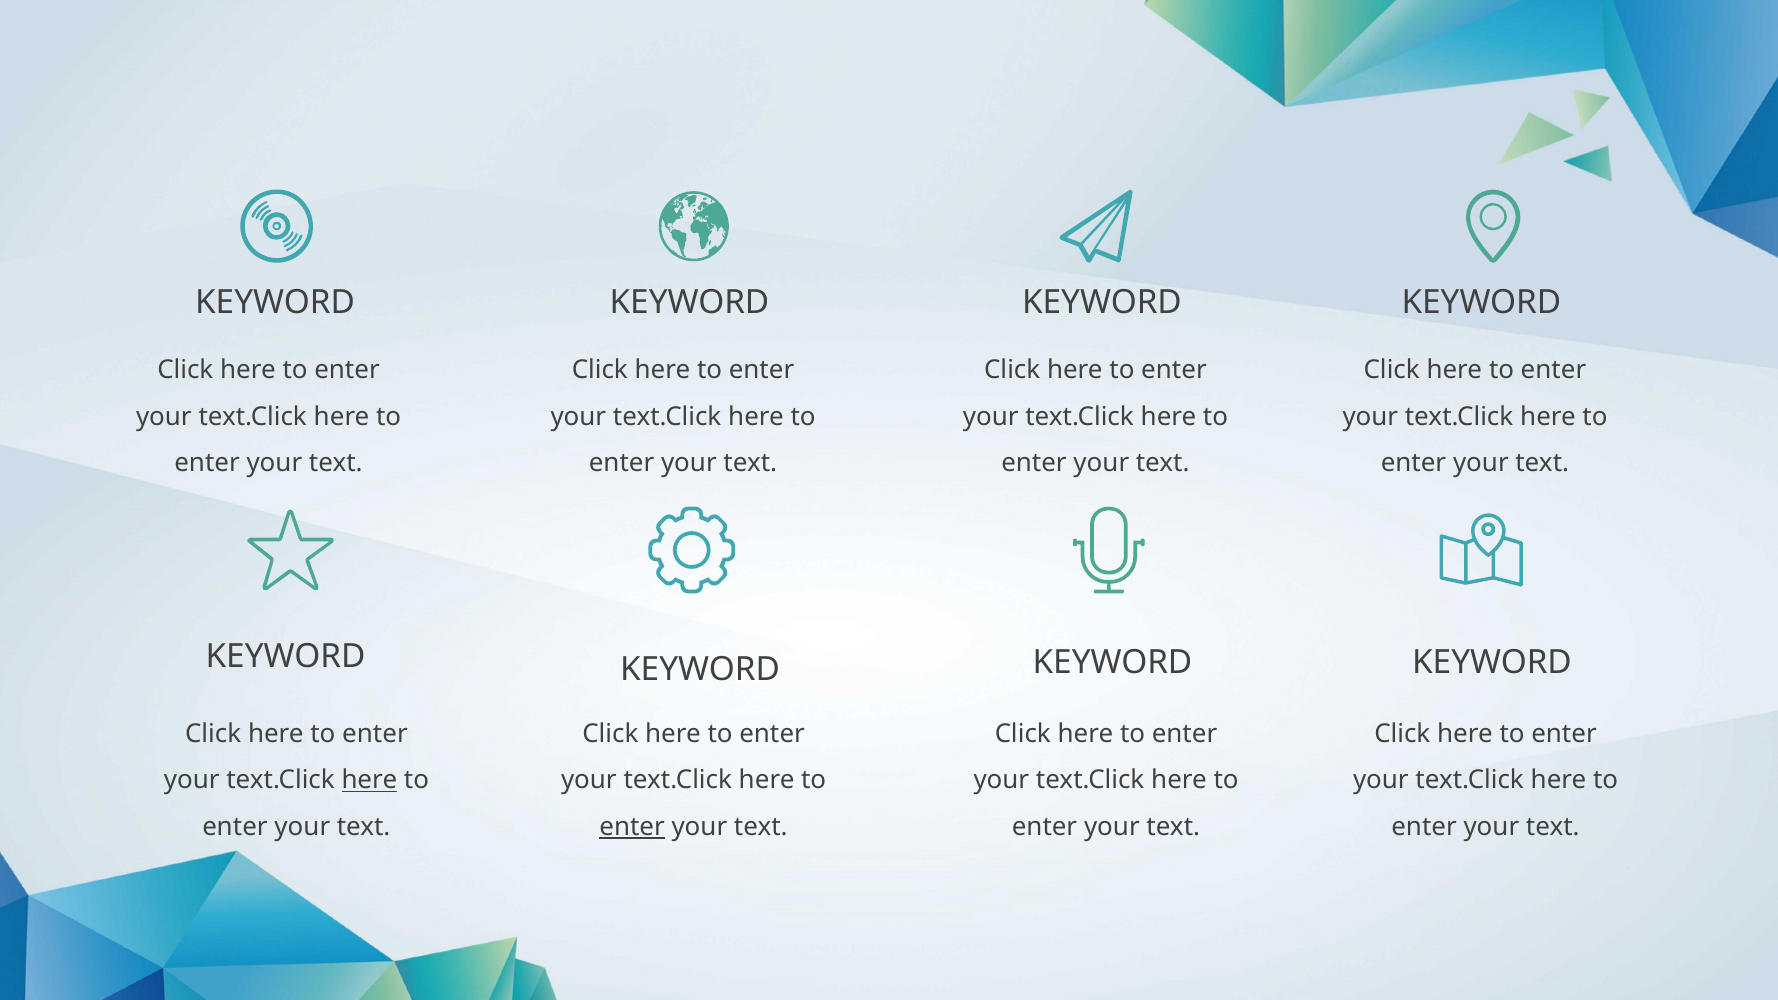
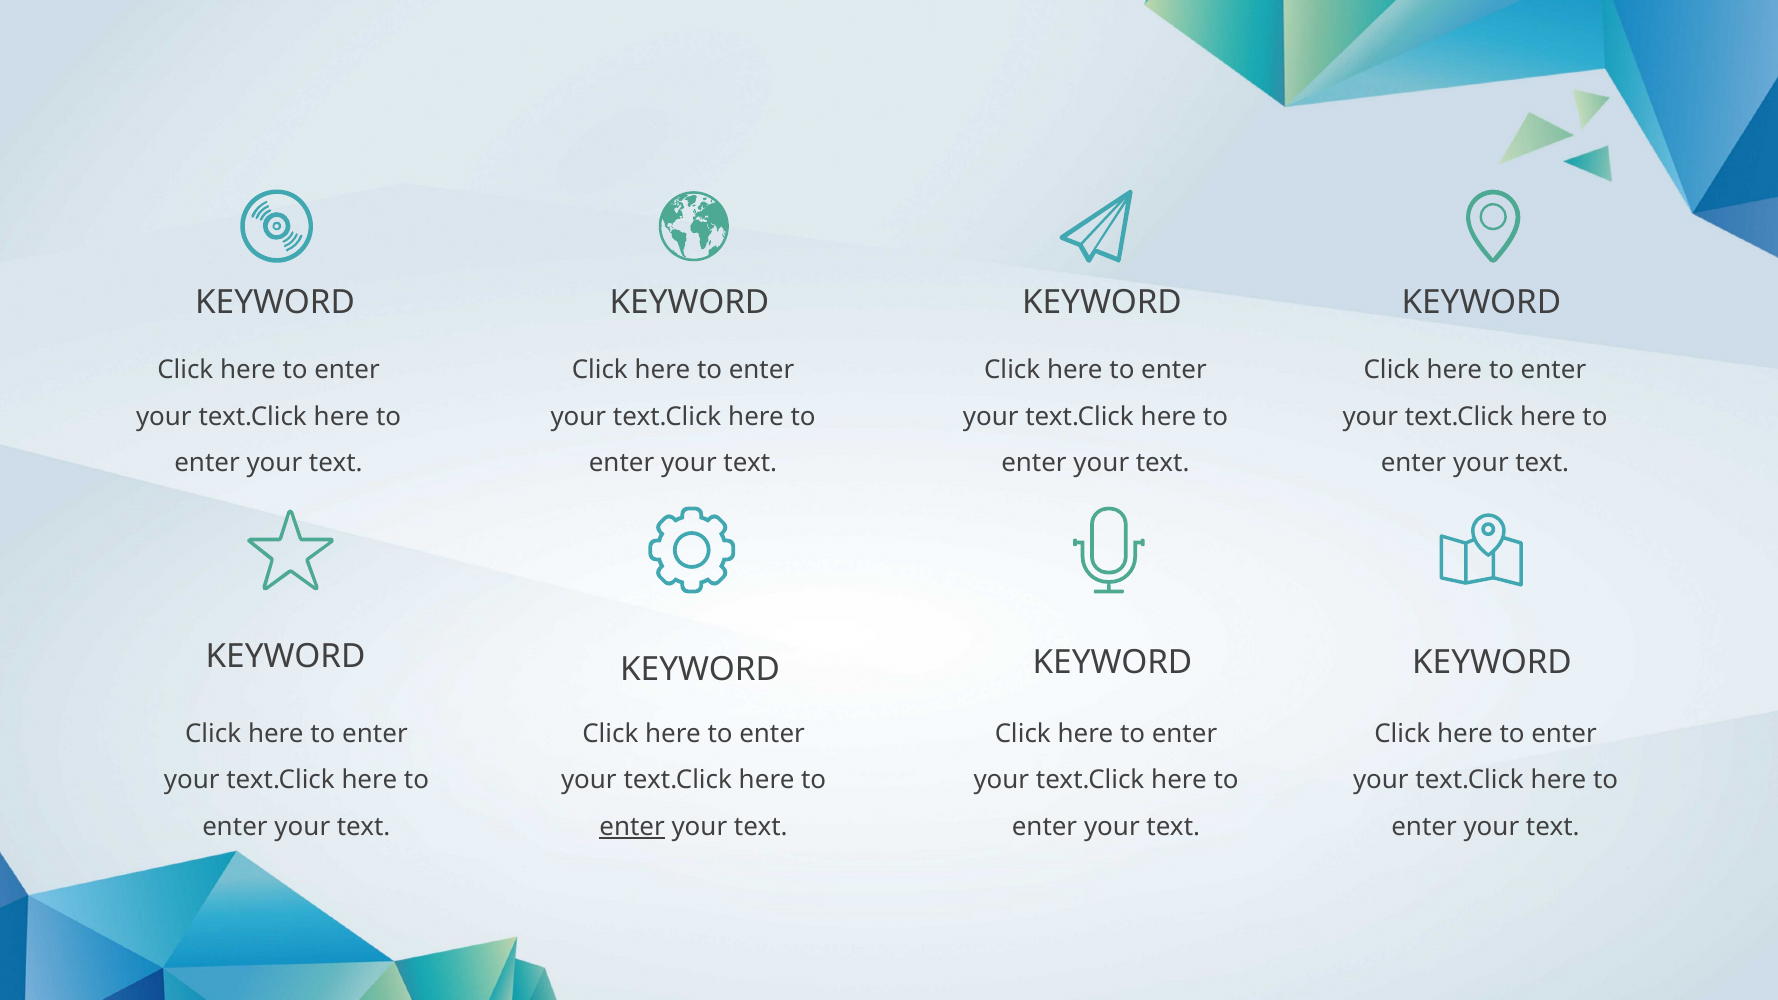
here underline: present -> none (369, 780)
